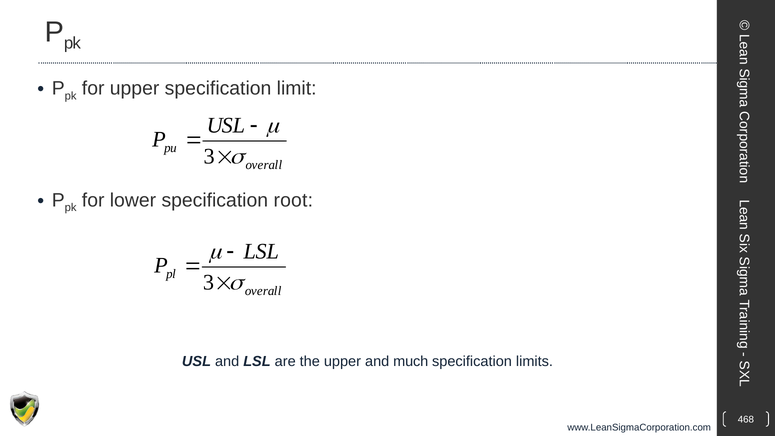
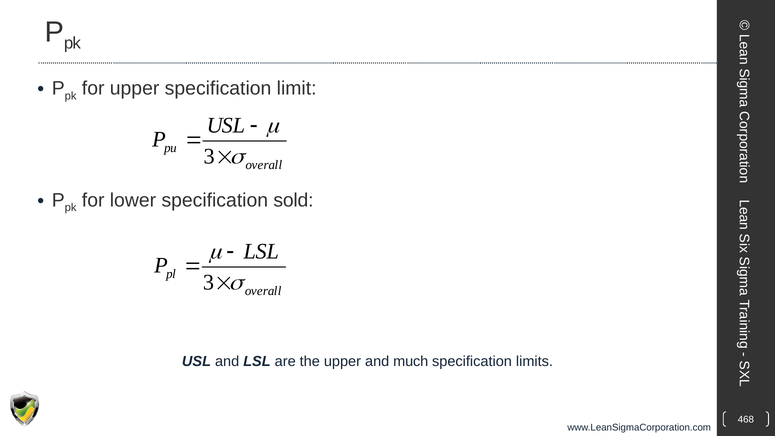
root: root -> sold (293, 200)
